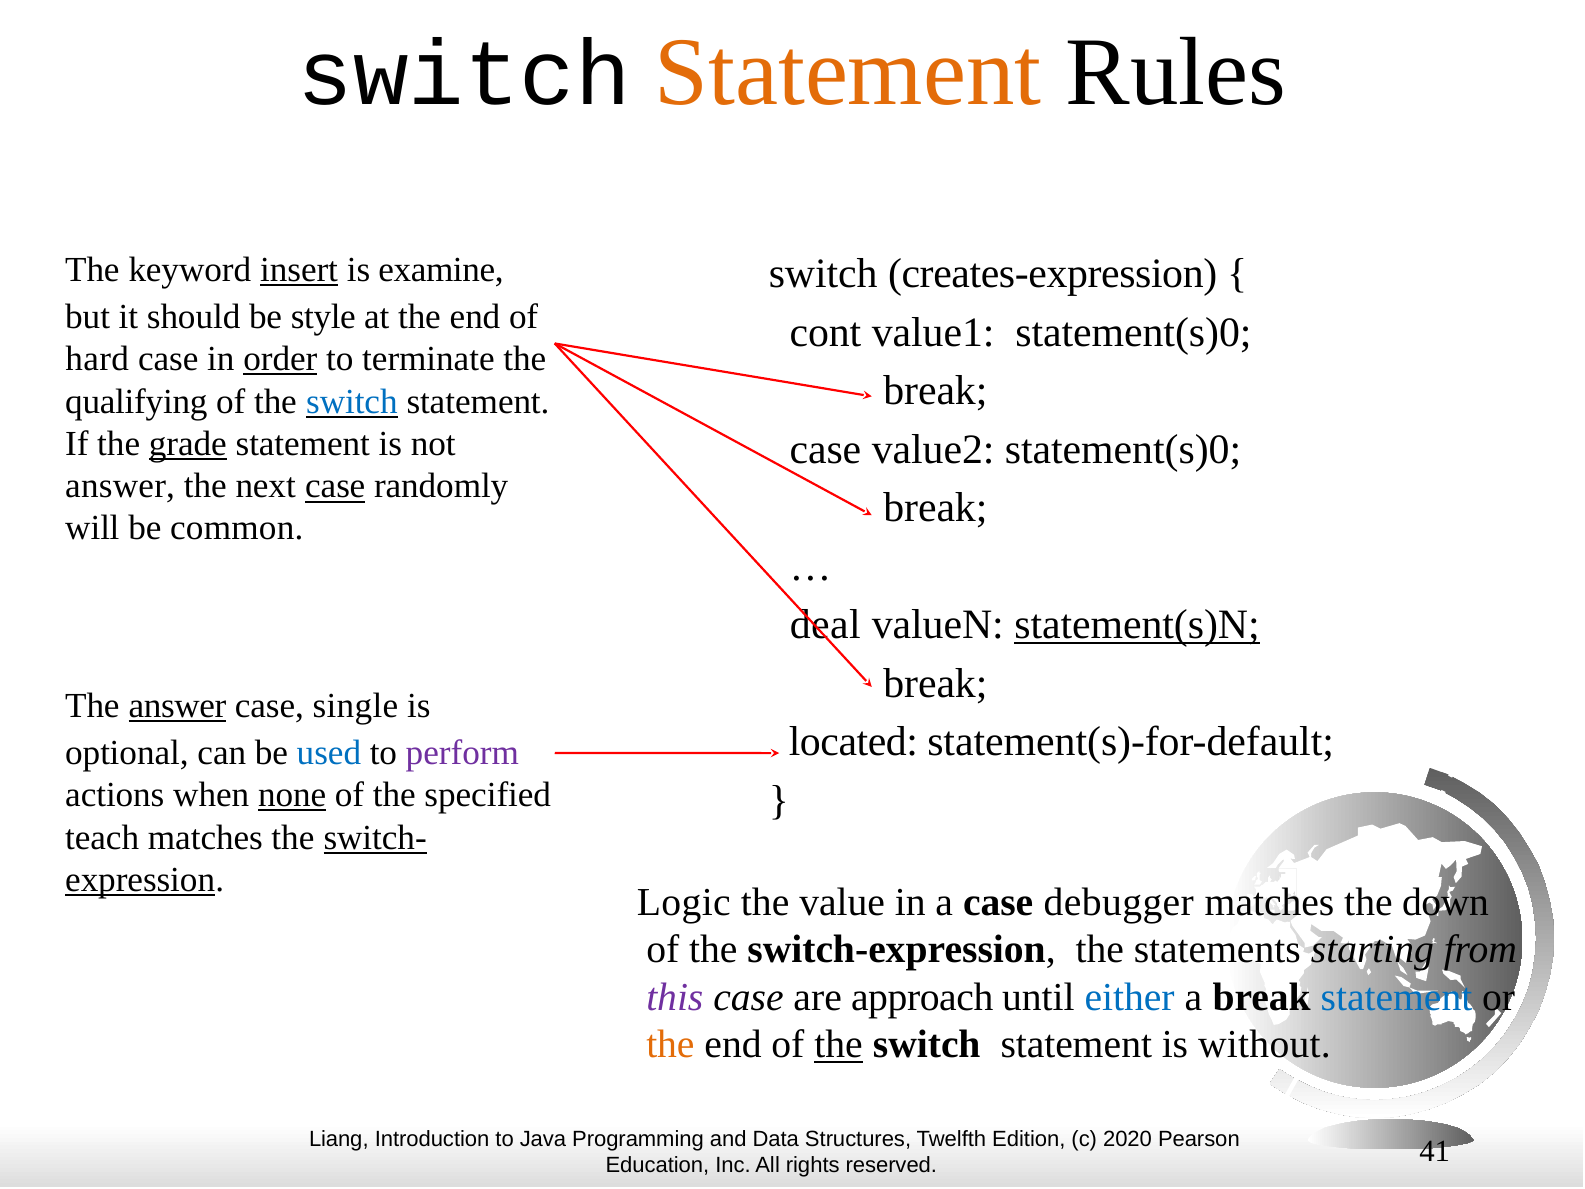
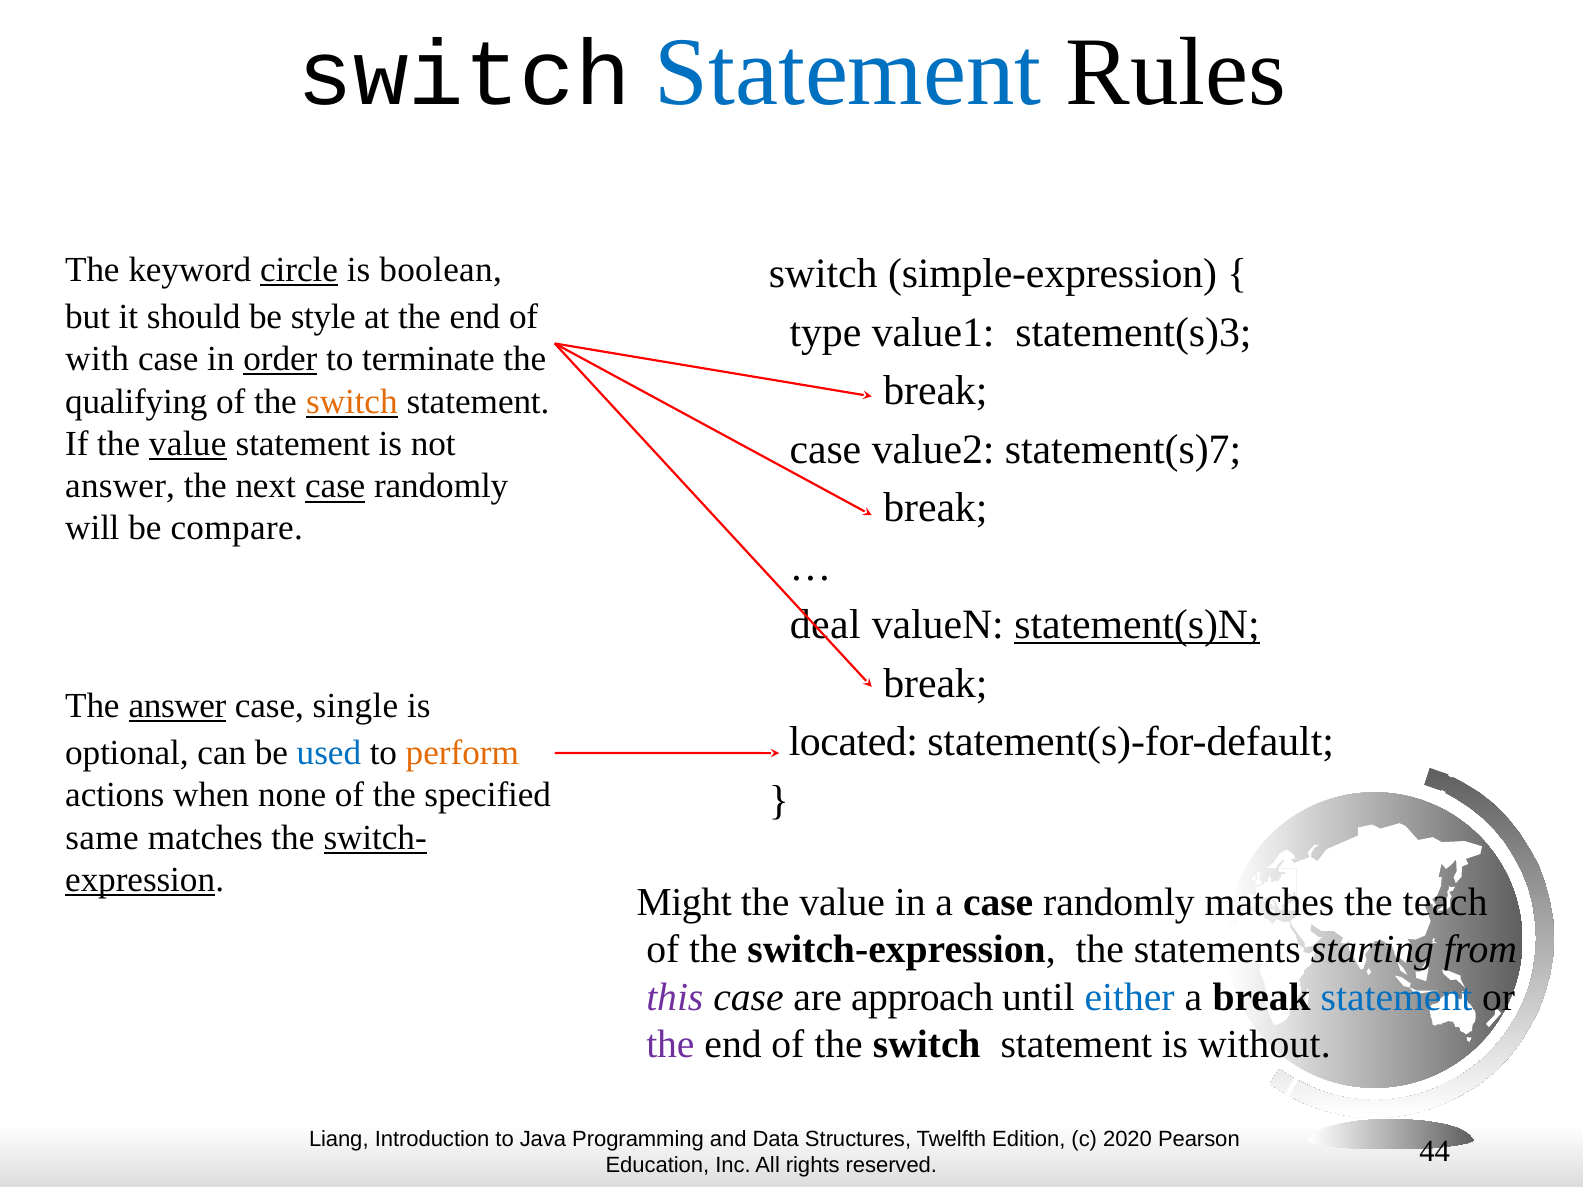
Statement colour: orange -> blue (848, 73)
insert: insert -> circle (299, 269)
examine: examine -> boolean (441, 269)
creates-expression: creates-expression -> simple-expression (1053, 274)
cont: cont -> type (825, 332)
value1 statement(s)0: statement(s)0 -> statement(s)3 (1133, 332)
hard: hard -> with (97, 359)
switch colour: blue -> orange (352, 401)
If the grade: grade -> value (188, 444)
value2 statement(s)0: statement(s)0 -> statement(s)7 (1123, 449)
common: common -> compare (237, 528)
perform colour: purple -> orange (462, 753)
none underline: present -> none (292, 795)
teach: teach -> same (102, 837)
Logic: Logic -> Might (684, 902)
a case debugger: debugger -> randomly (1119, 902)
down: down -> teach (1445, 902)
the colour: orange -> purple (670, 1045)
the underline: present -> none (838, 1045)
41: 41 -> 44 (1435, 1151)
